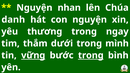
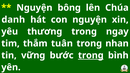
nhan: nhan -> bông (69, 8)
dưới: dưới -> tuân (62, 43)
mình: mình -> nhan (117, 43)
vững underline: present -> none (33, 55)
